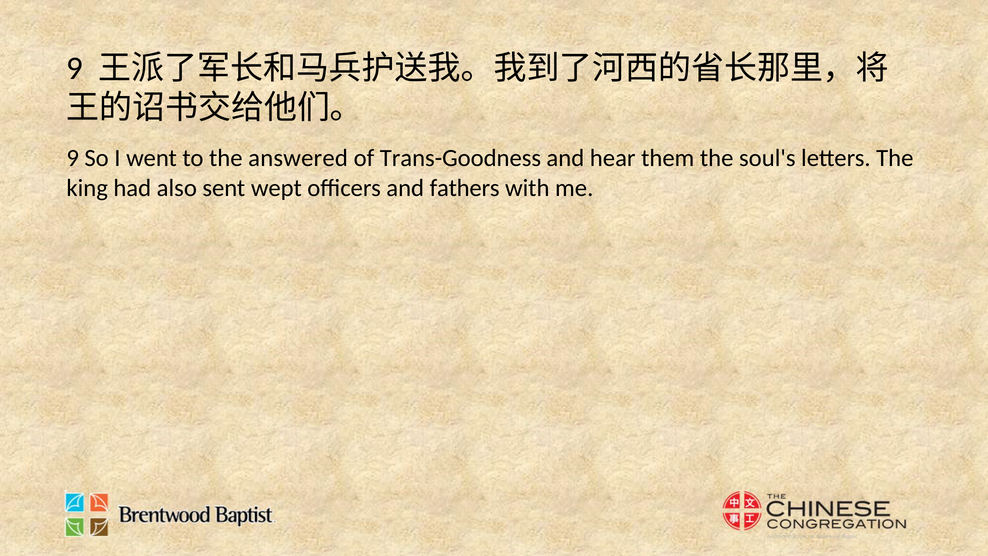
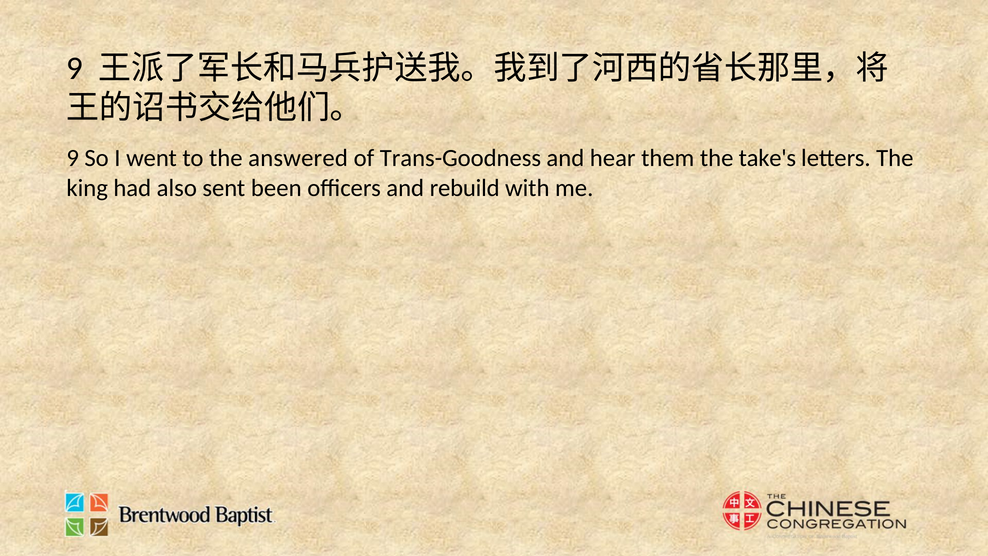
soul's: soul's -> take's (767, 158)
wept: wept -> been (276, 188)
fathers: fathers -> rebuild (465, 188)
